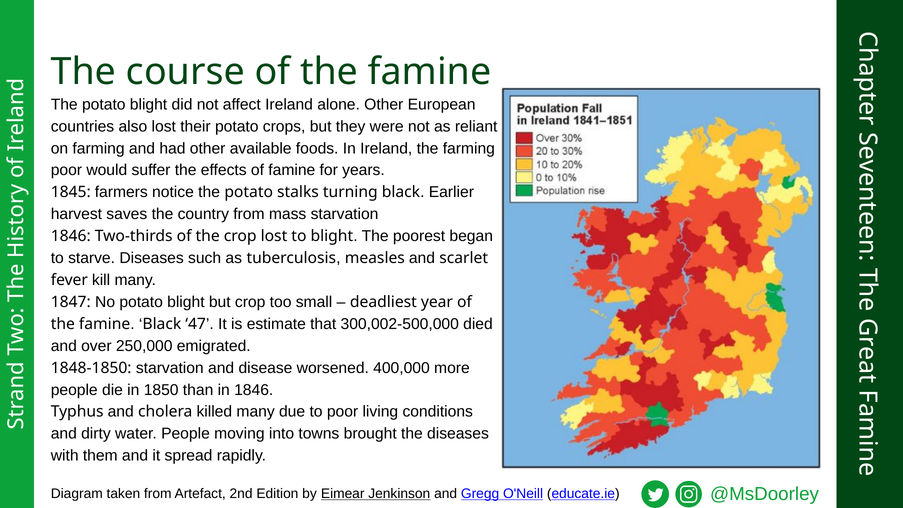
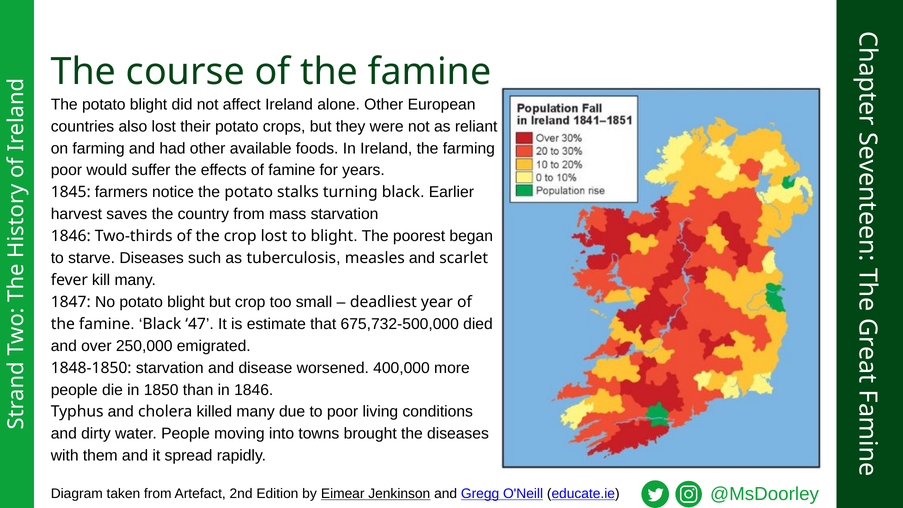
300,002-500,000: 300,002-500,000 -> 675,732-500,000 (400, 324)
